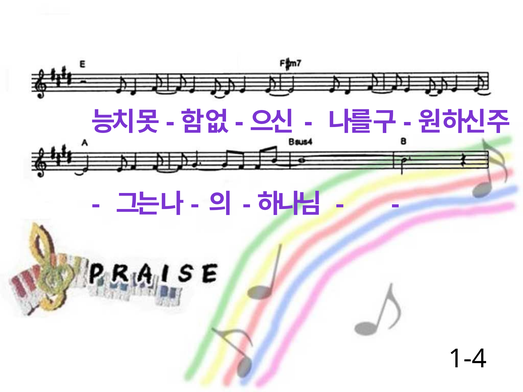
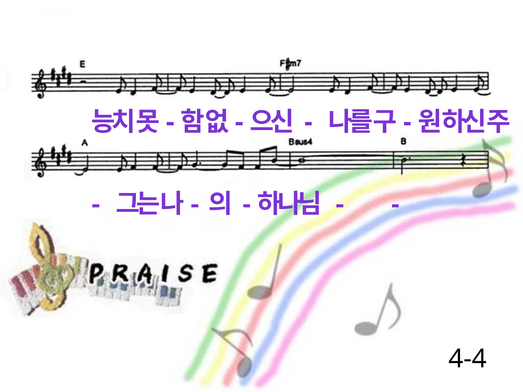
1-4: 1-4 -> 4-4 (468, 359)
